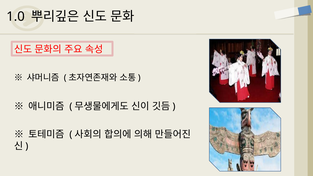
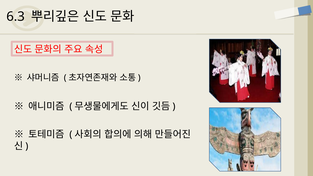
1.0: 1.0 -> 6.3 (16, 17)
